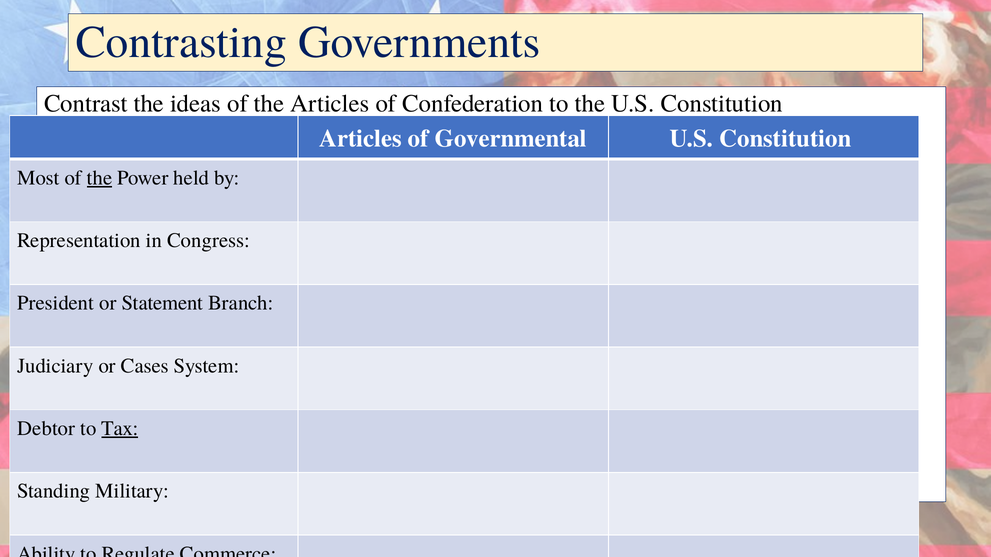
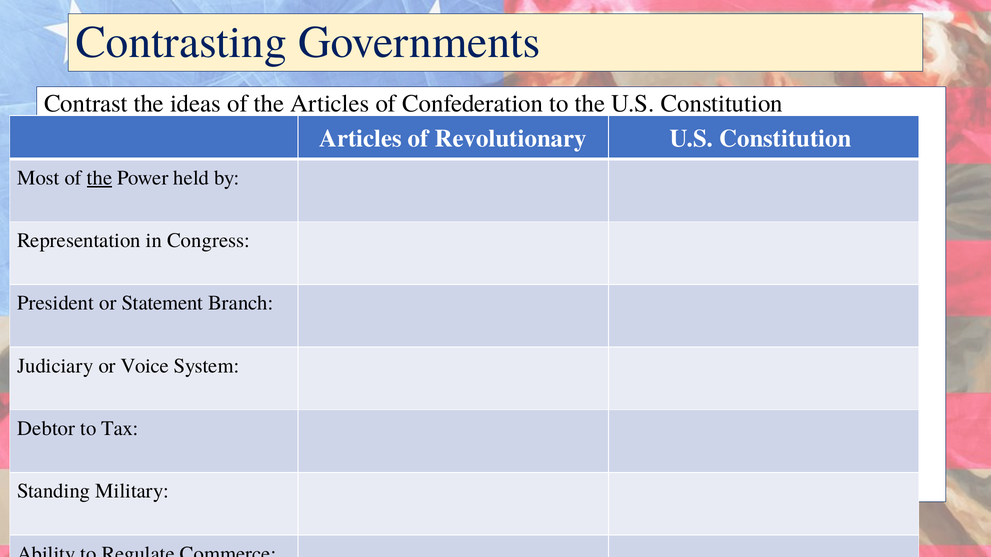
Governmental: Governmental -> Revolutionary (511, 139)
Cases: Cases -> Voice (145, 366)
Tax underline: present -> none (120, 429)
